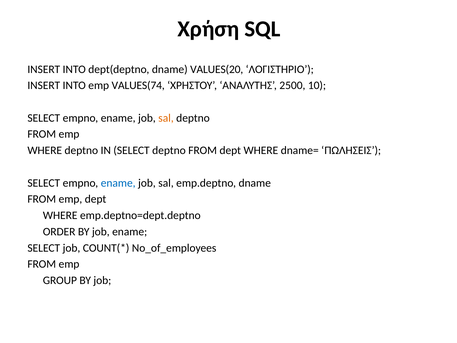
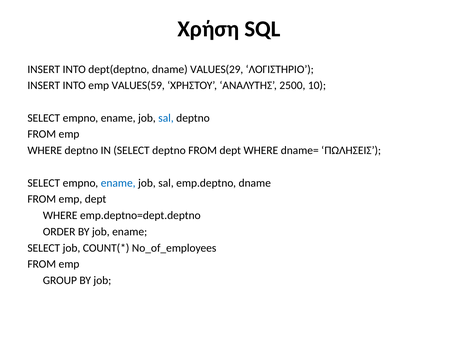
VALUES(20: VALUES(20 -> VALUES(29 (217, 69)
VALUES(74: VALUES(74 -> VALUES(59 (138, 85)
sal colour: orange -> blue (166, 118)
